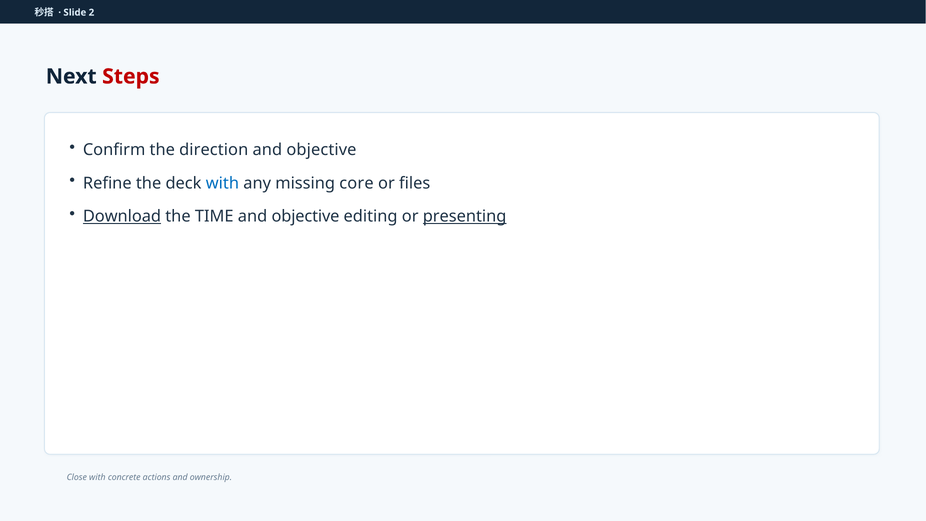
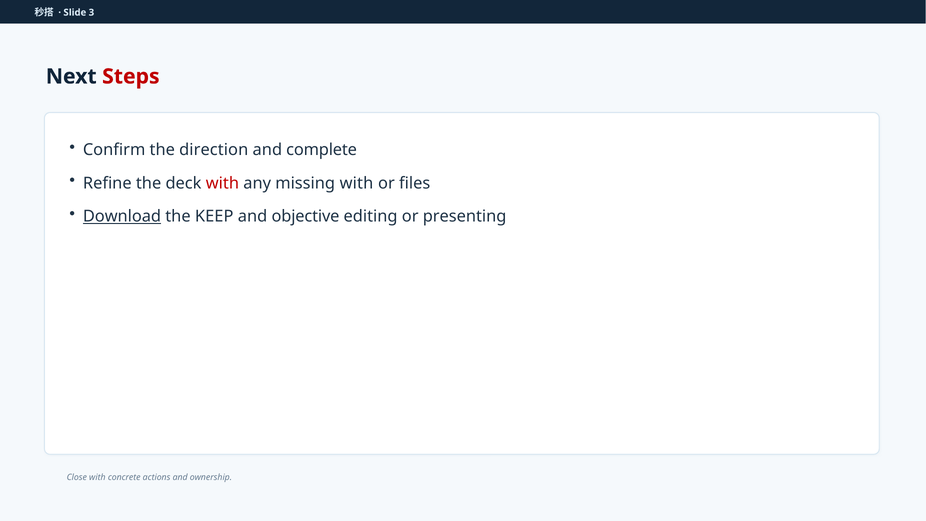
2: 2 -> 3 (91, 12)
objective: objective -> complete (322, 150)
with colour: blue -> red (222, 183)
missing core: core -> with (356, 183)
TIME: TIME -> KEEP (214, 216)
presenting underline: present -> none (465, 216)
